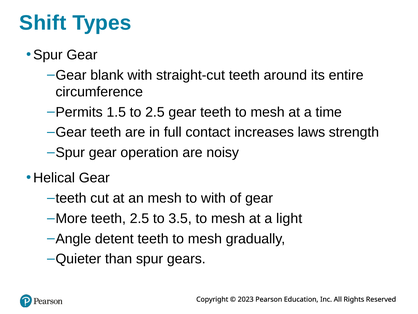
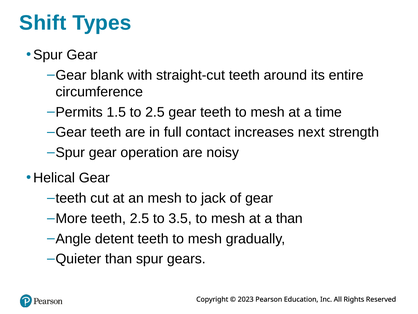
laws: laws -> next (311, 132)
to with: with -> jack (213, 198)
a light: light -> than (289, 218)
